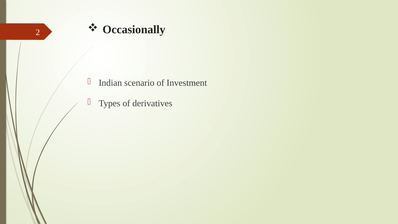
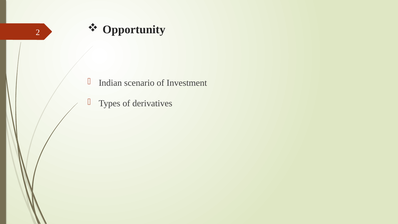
Occasionally: Occasionally -> Opportunity (134, 30)
